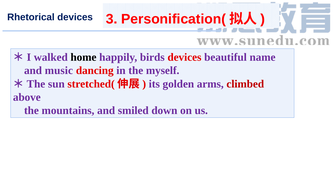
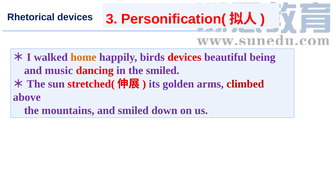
home colour: black -> orange (83, 57)
name: name -> being (263, 57)
the myself: myself -> smiled (163, 71)
